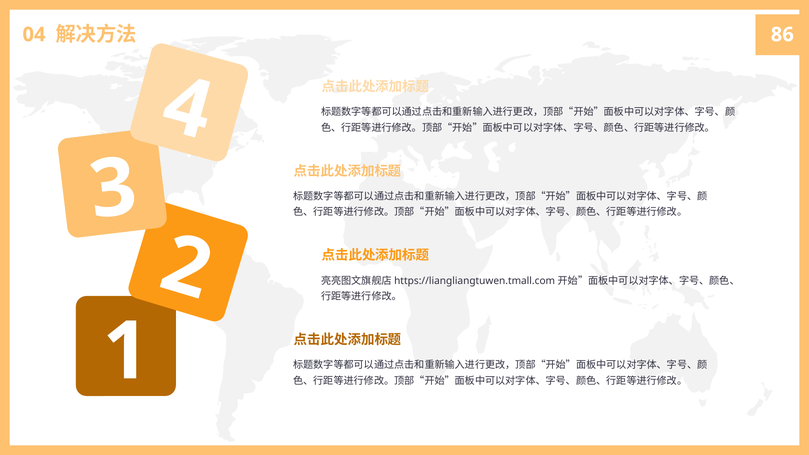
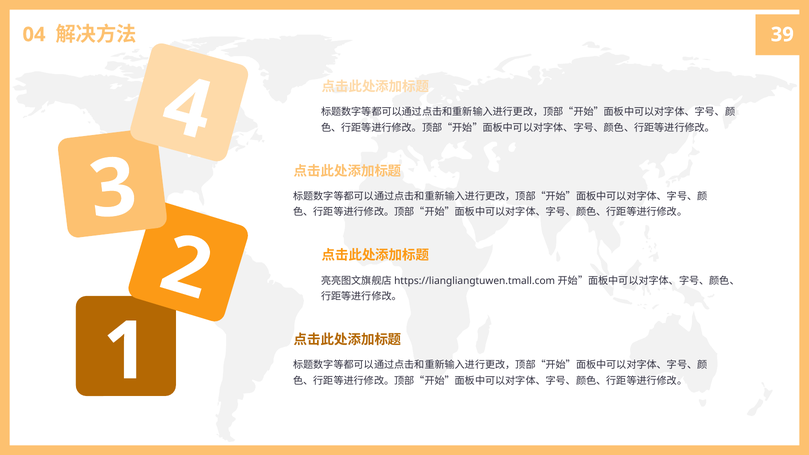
86: 86 -> 39 (782, 35)
